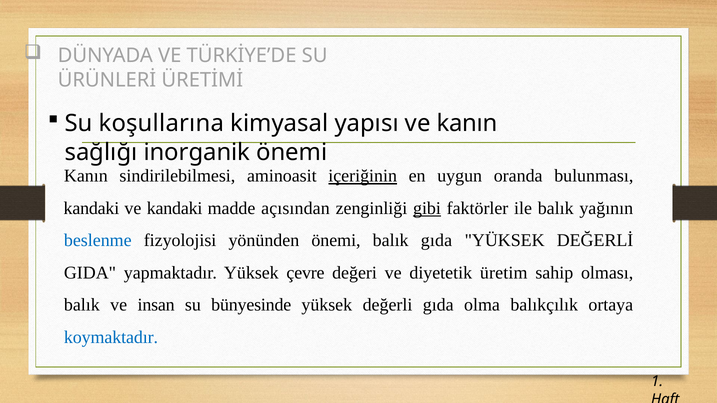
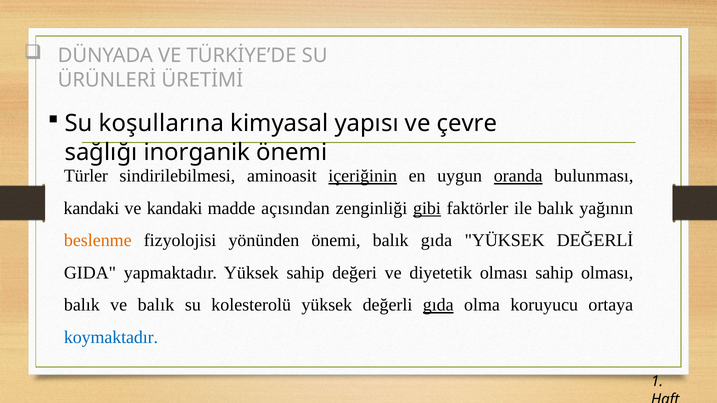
ve kanın: kanın -> çevre (467, 124)
Kanın: Kanın -> Türler (86, 176)
oranda underline: none -> present (518, 176)
beslenme colour: blue -> orange (98, 241)
Yüksek çevre: çevre -> sahip (305, 273)
diyetetik üretim: üretim -> olması (504, 273)
ve insan: insan -> balık (156, 305)
bünyesinde: bünyesinde -> kolesterolü (251, 305)
gıda underline: none -> present (438, 305)
balıkçılık: balıkçılık -> koruyucu (544, 305)
